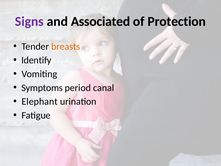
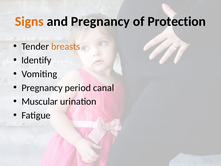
Signs colour: purple -> orange (29, 21)
and Associated: Associated -> Pregnancy (100, 21)
Symptoms: Symptoms -> Pregnancy (42, 88)
Elephant: Elephant -> Muscular (40, 101)
